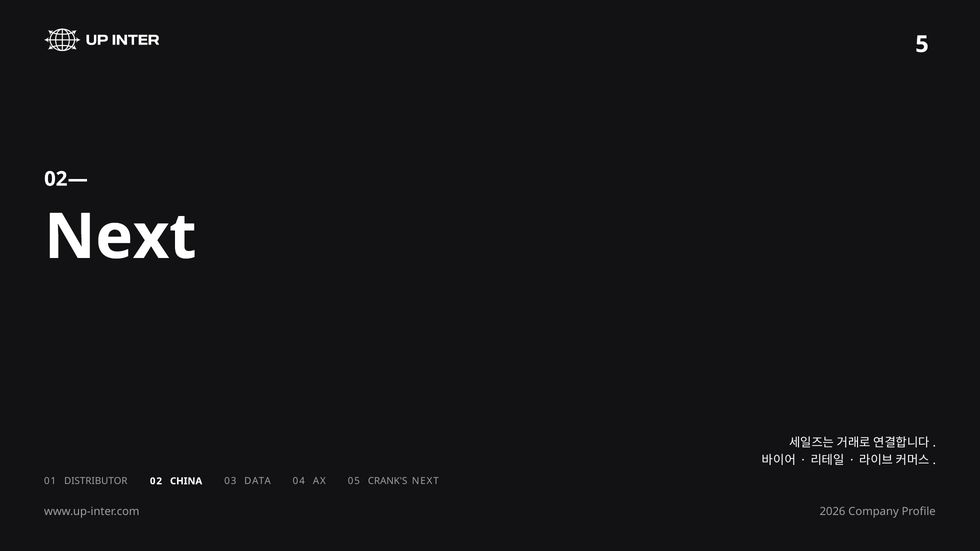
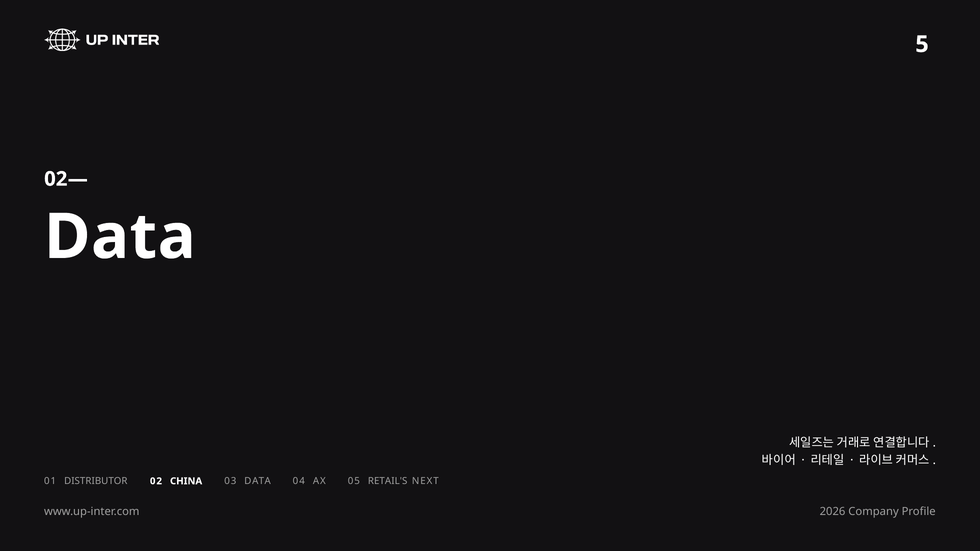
Next: Next -> Data (120, 237)
CRANK'S: CRANK'S -> RETAIL'S (388, 481)
